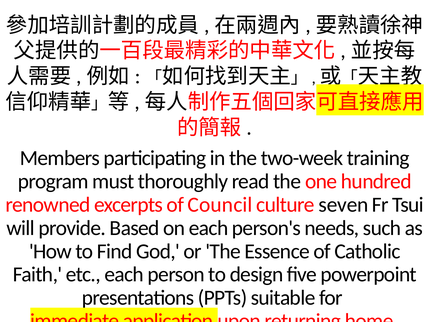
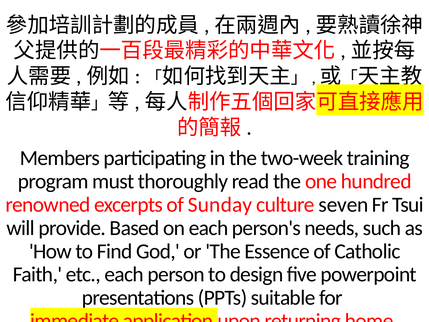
Council: Council -> Sunday (220, 205)
